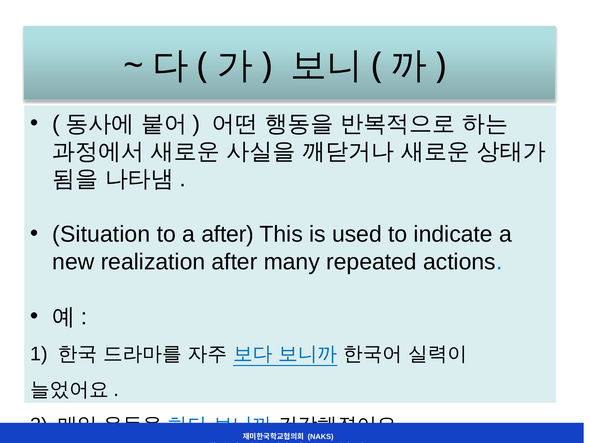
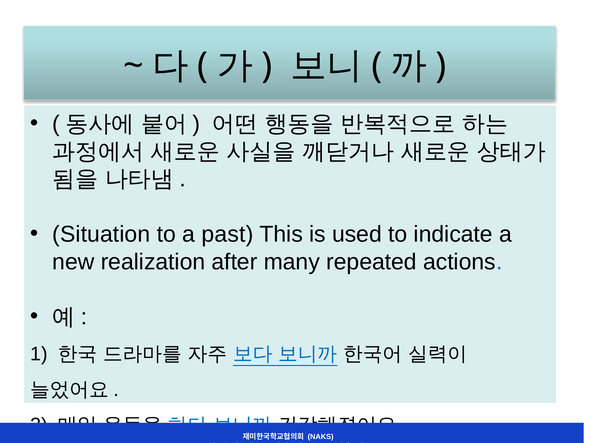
a after: after -> past (227, 234)
